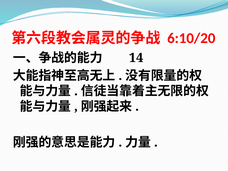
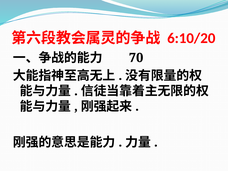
14: 14 -> 70 (136, 58)
